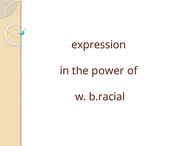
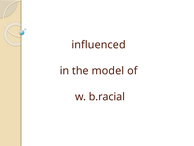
expression: expression -> influenced (99, 45)
power: power -> model (108, 71)
